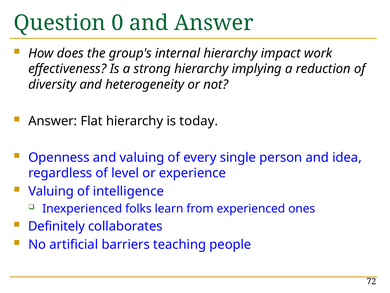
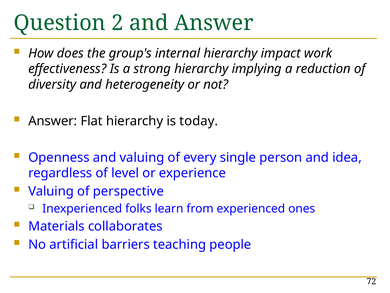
0: 0 -> 2 (117, 23)
intelligence: intelligence -> perspective (128, 191)
Definitely: Definitely -> Materials (56, 226)
